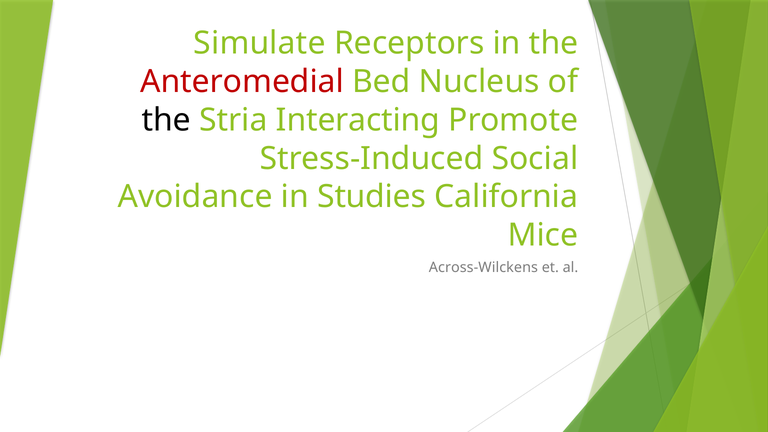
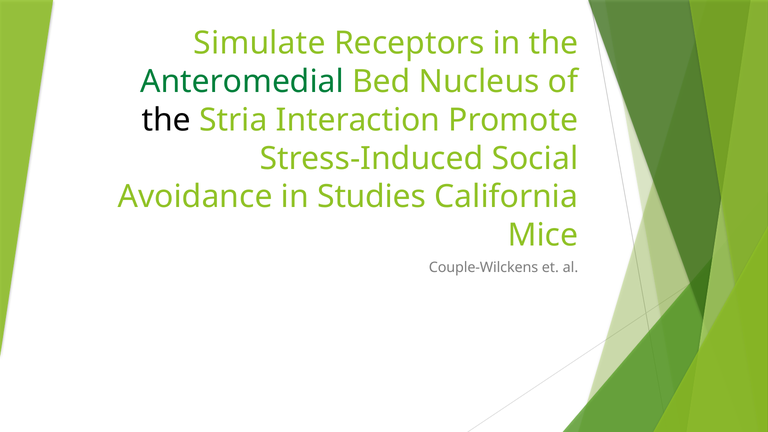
Anteromedial colour: red -> green (242, 82)
Interacting: Interacting -> Interaction (358, 120)
Across-Wilckens: Across-Wilckens -> Couple-Wilckens (483, 268)
